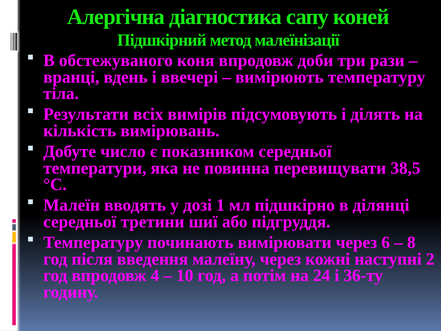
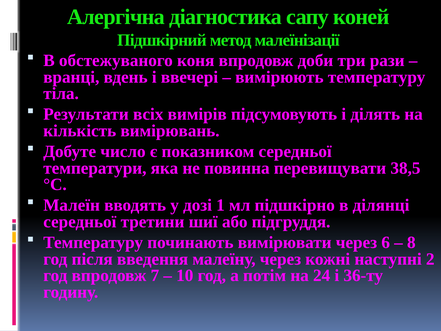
4: 4 -> 7 (155, 275)
